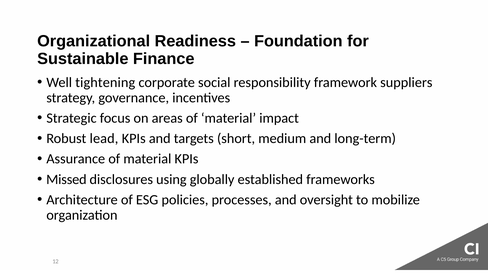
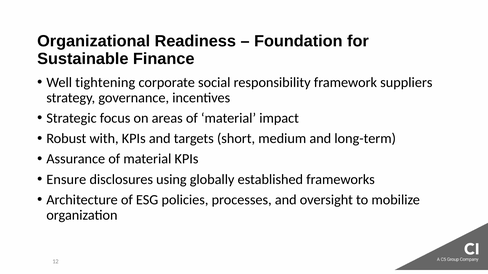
lead: lead -> with (104, 139)
Missed: Missed -> Ensure (66, 180)
